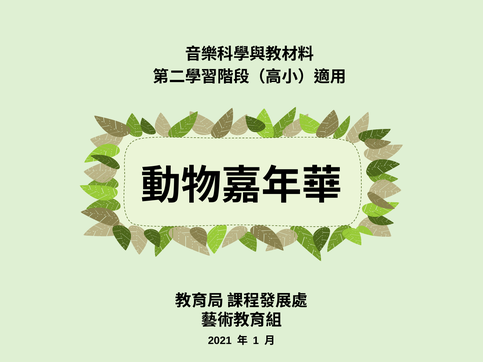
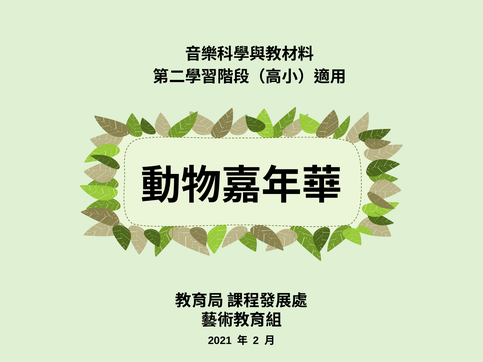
1: 1 -> 2 (256, 341)
